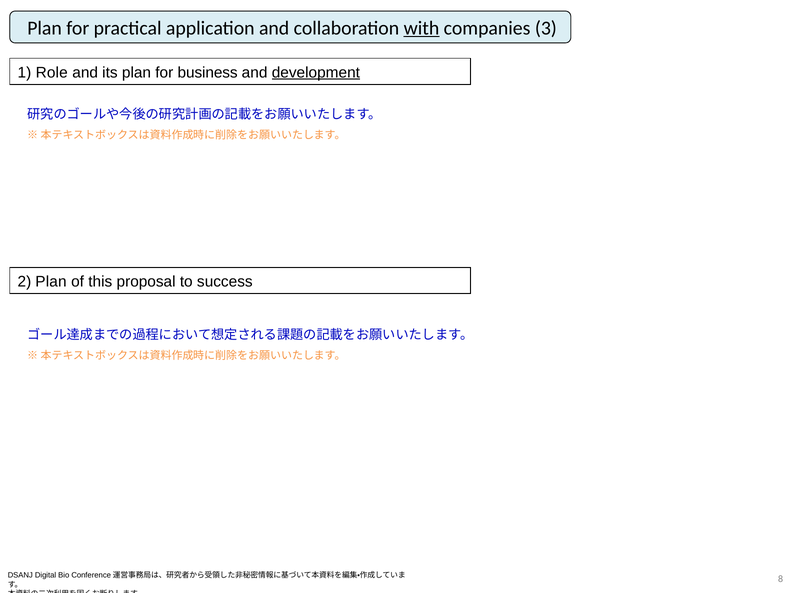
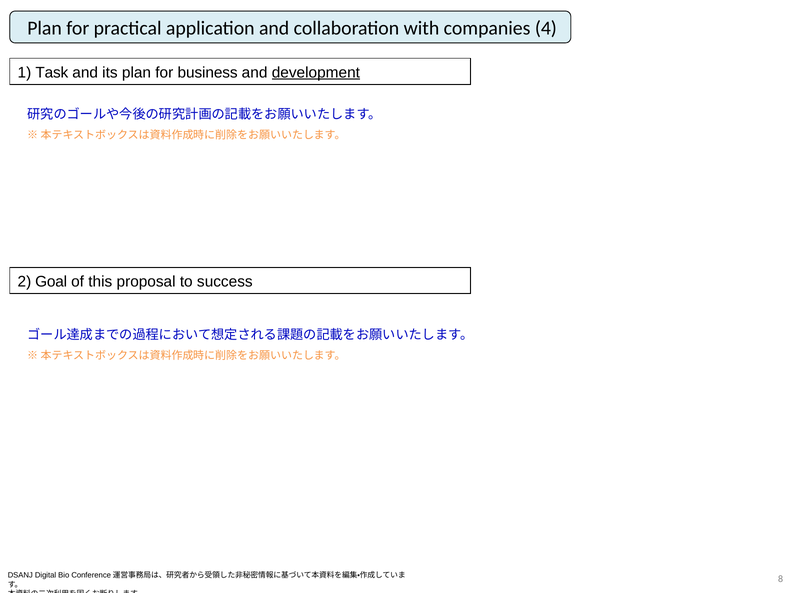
with underline: present -> none (421, 28)
3: 3 -> 4 (546, 28)
Role: Role -> Task (52, 73)
2 Plan: Plan -> Goal (51, 282)
